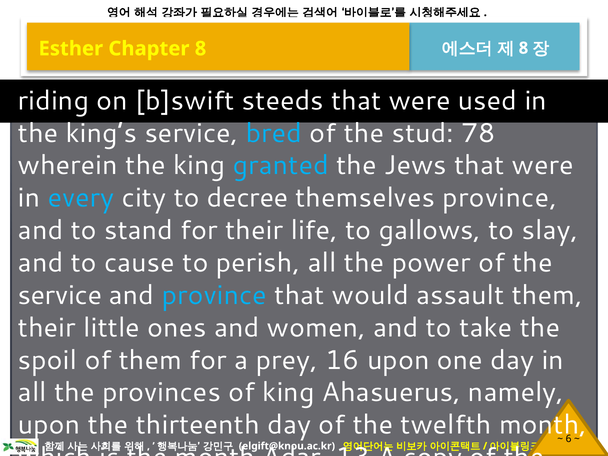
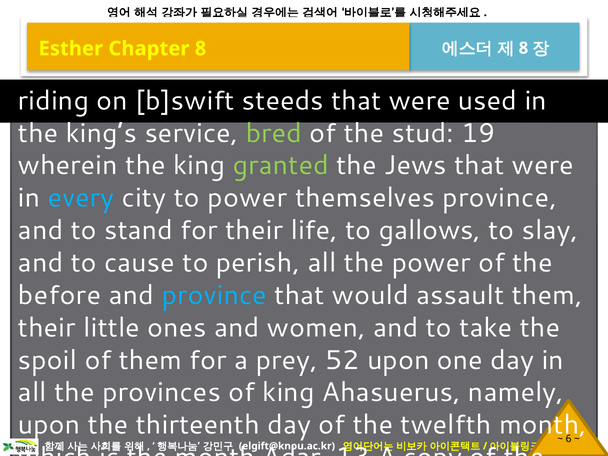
bred colour: light blue -> light green (274, 133)
78: 78 -> 19 (478, 133)
granted colour: light blue -> light green (281, 166)
to decree: decree -> power (247, 198)
service: service -> before (60, 295)
16: 16 -> 52 (342, 360)
